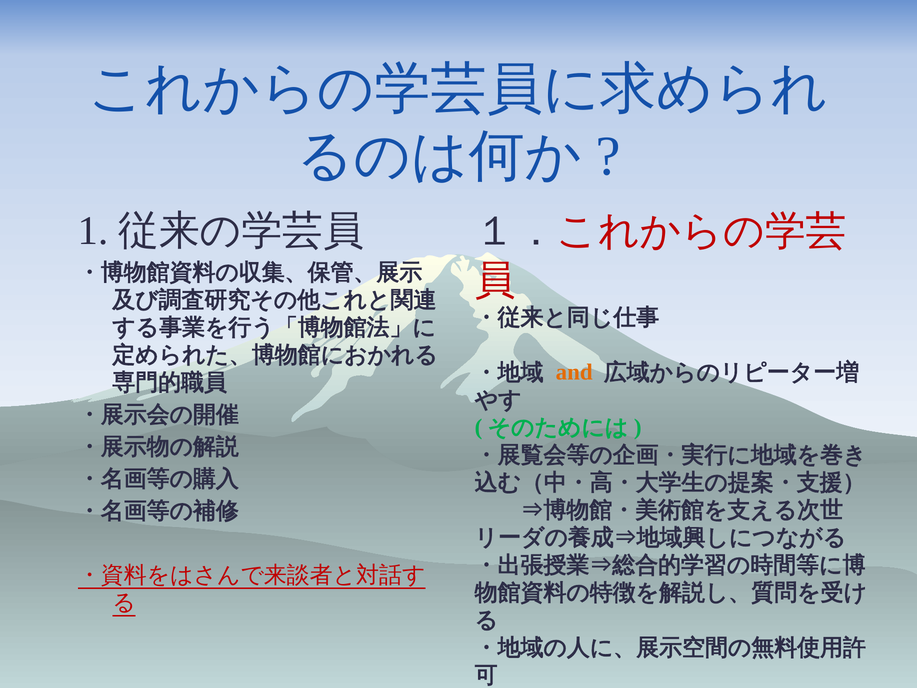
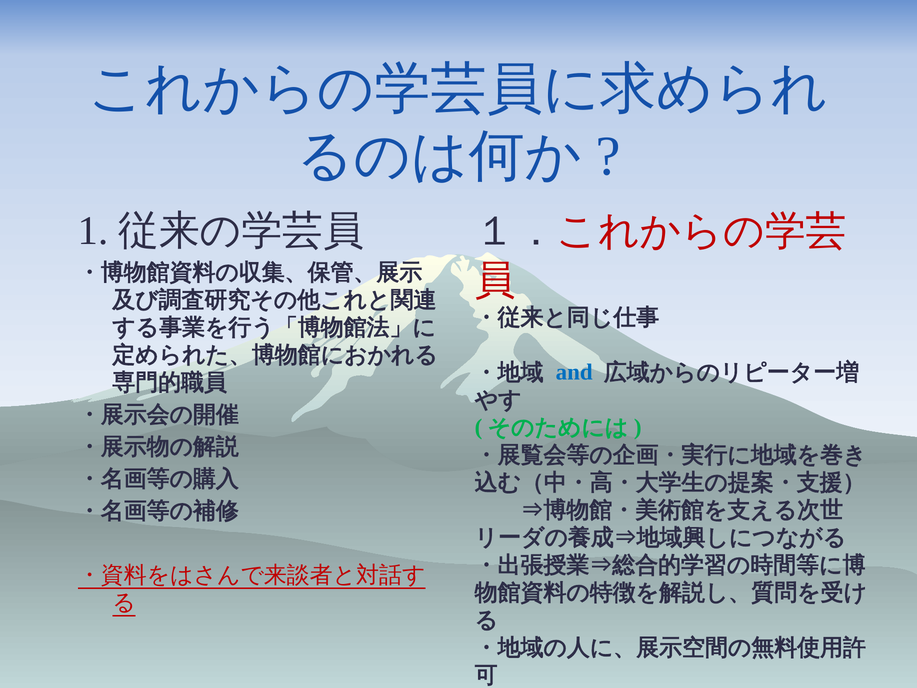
and colour: orange -> blue (574, 372)
